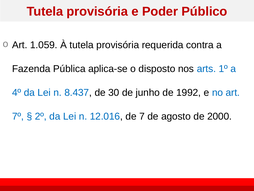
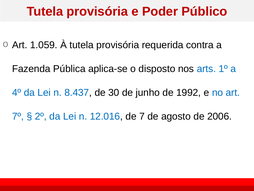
2000: 2000 -> 2006 (220, 116)
